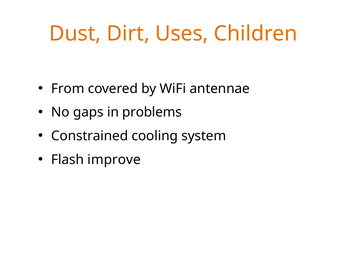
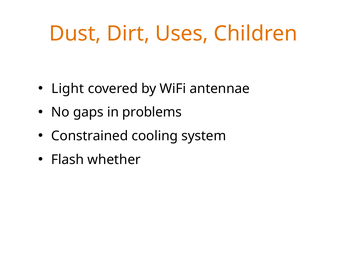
From: From -> Light (68, 89)
improve: improve -> whether (114, 160)
